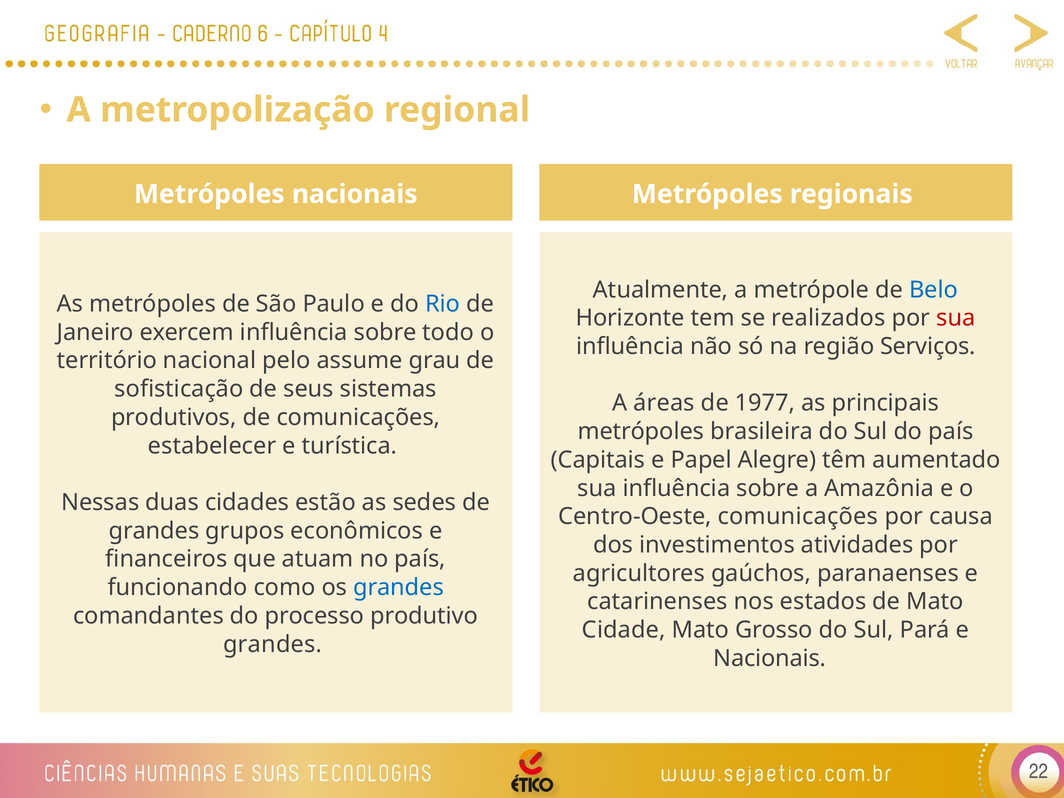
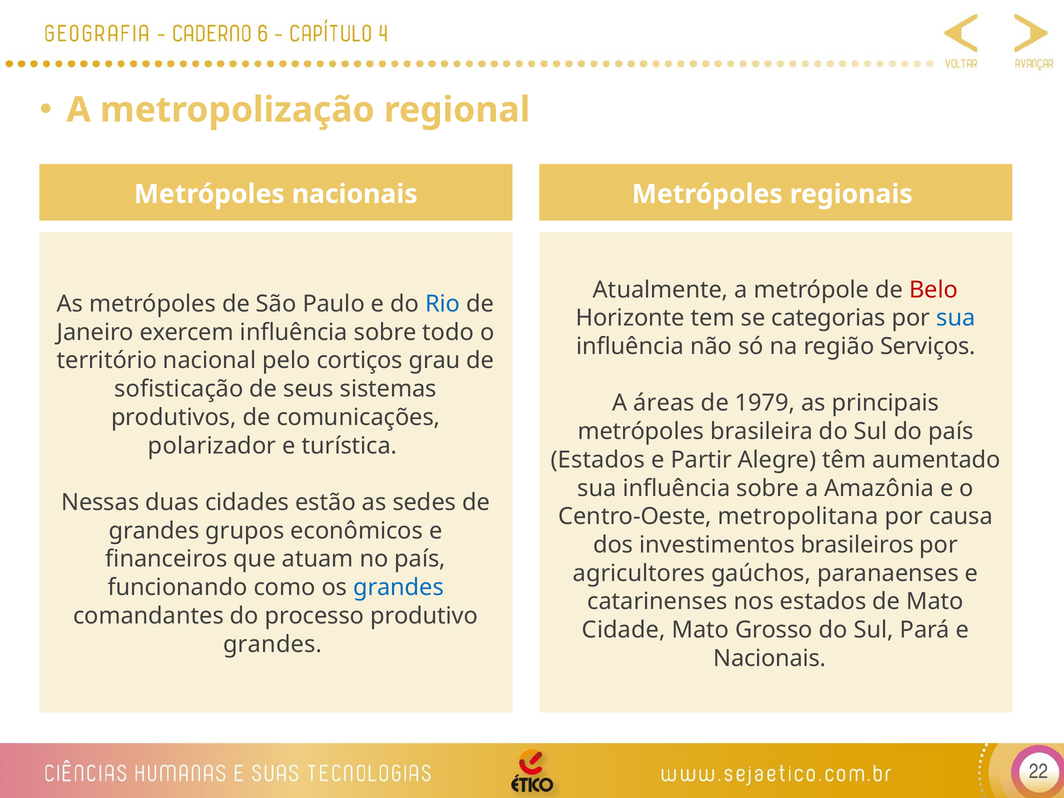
Belo colour: blue -> red (934, 290)
realizados: realizados -> categorias (829, 318)
sua colour: red -> blue (956, 318)
assume: assume -> cortiços (360, 361)
1977: 1977 -> 1979 (765, 403)
estabelecer: estabelecer -> polarizador (212, 446)
Capitais: Capitais -> Estados (598, 460)
Papel: Papel -> Partir (701, 460)
Centro-Oeste comunicações: comunicações -> metropolitana (798, 517)
atividades: atividades -> brasileiros (857, 545)
